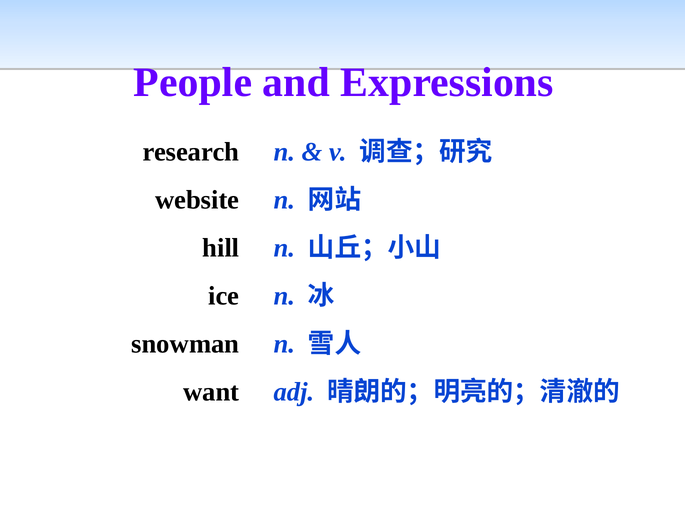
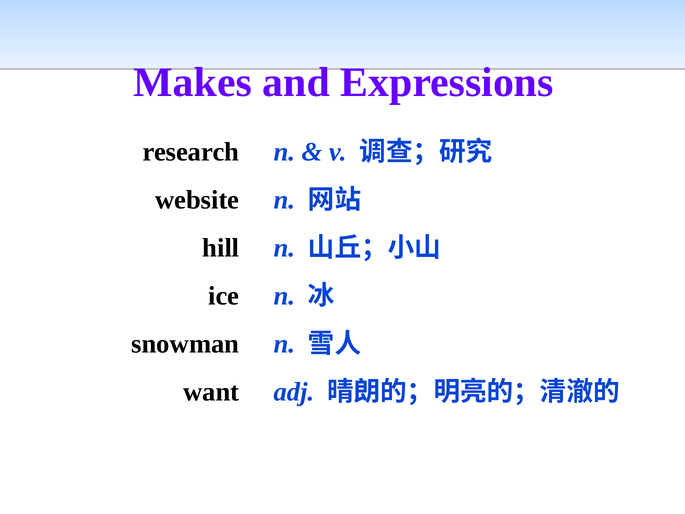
People: People -> Makes (193, 82)
